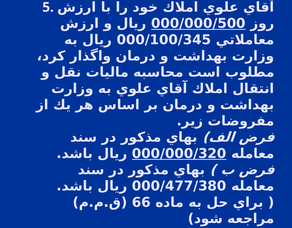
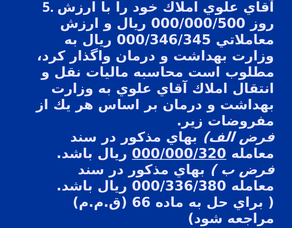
000/000/500 underline: present -> none (198, 23)
000/100/345: 000/100/345 -> 000/346/345 (164, 40)
000/477/380: 000/477/380 -> 000/336/380 (179, 186)
